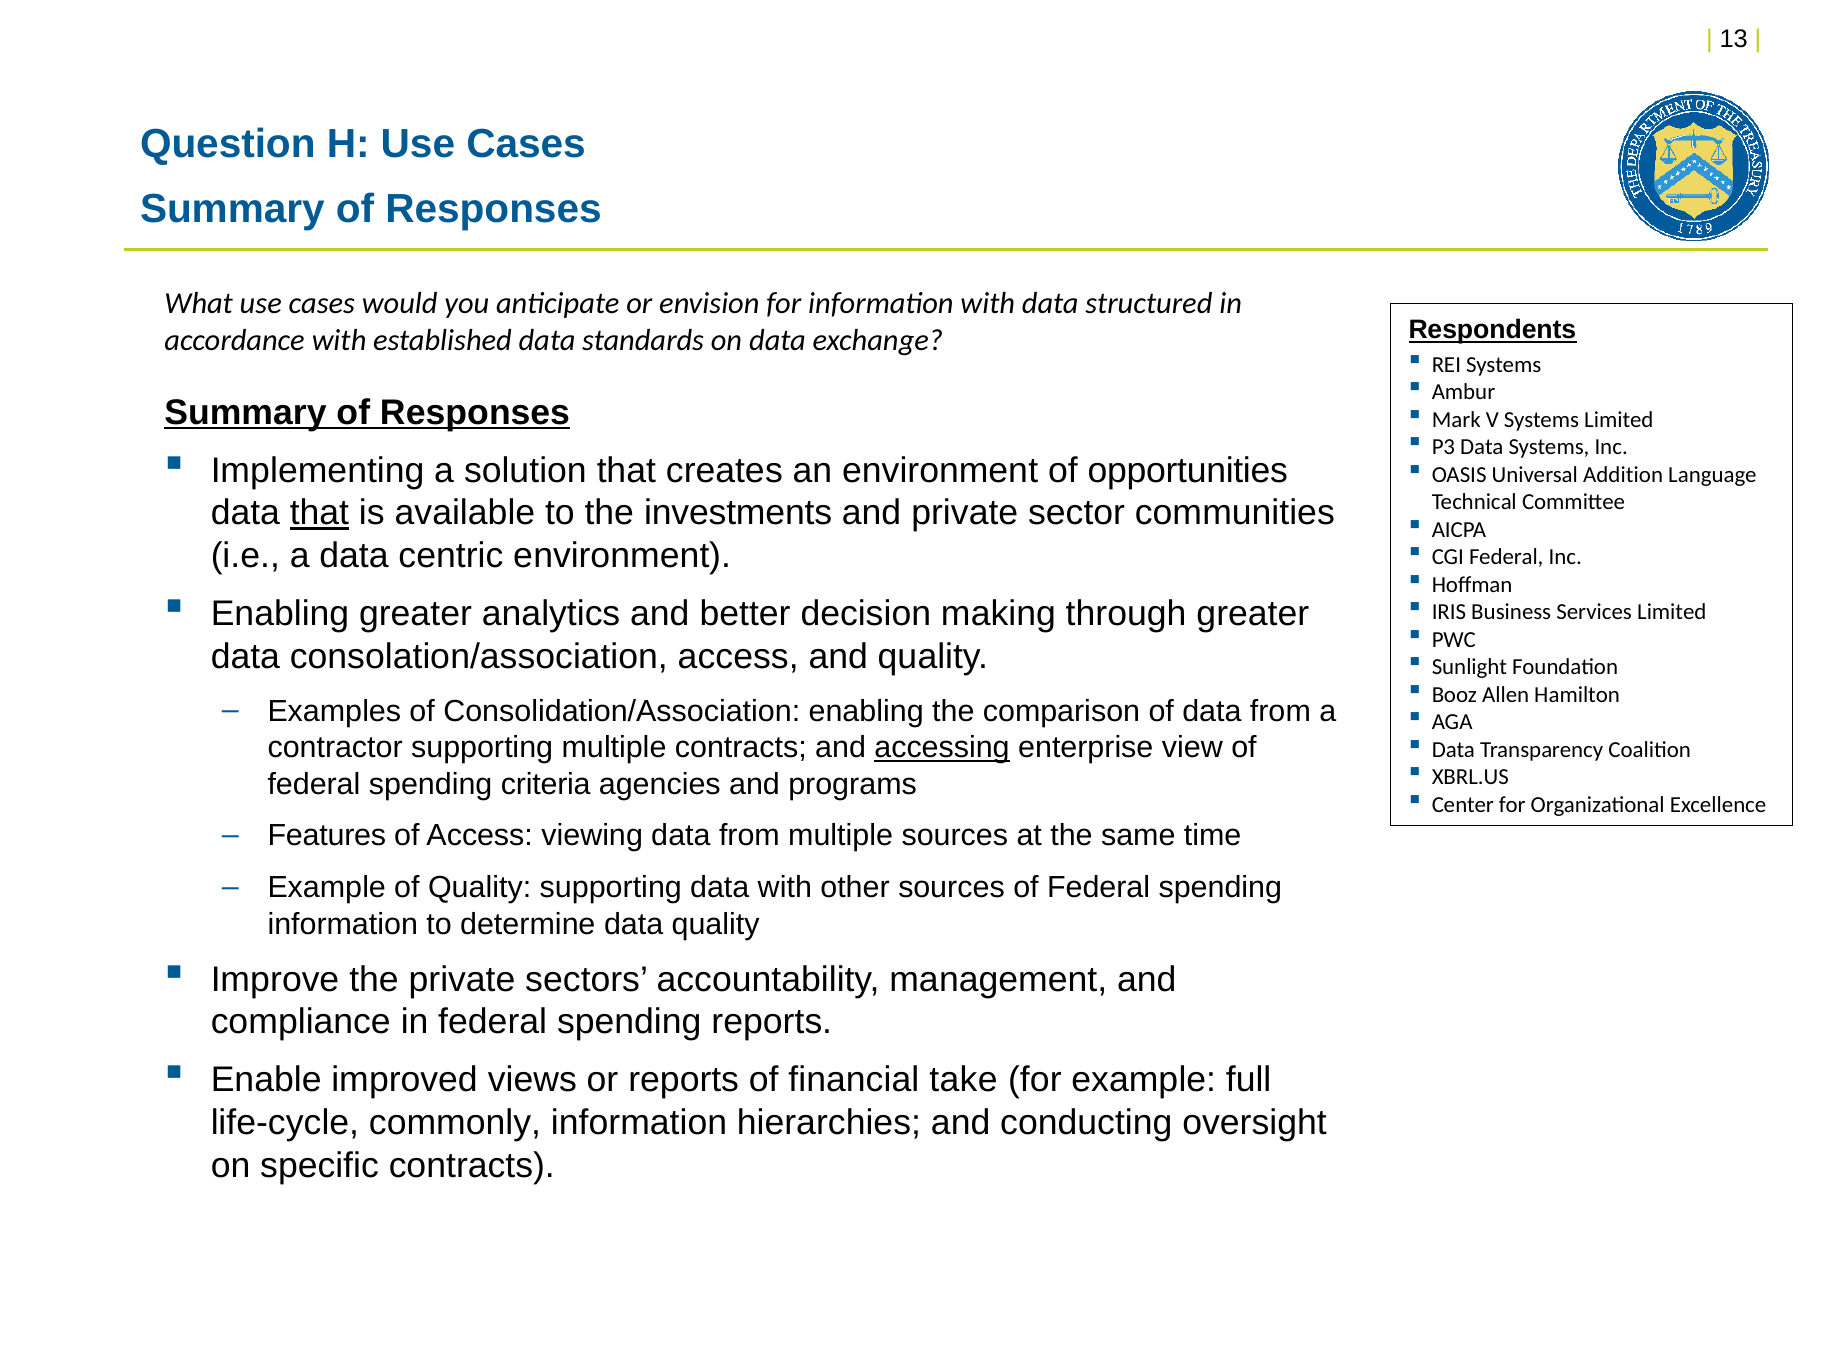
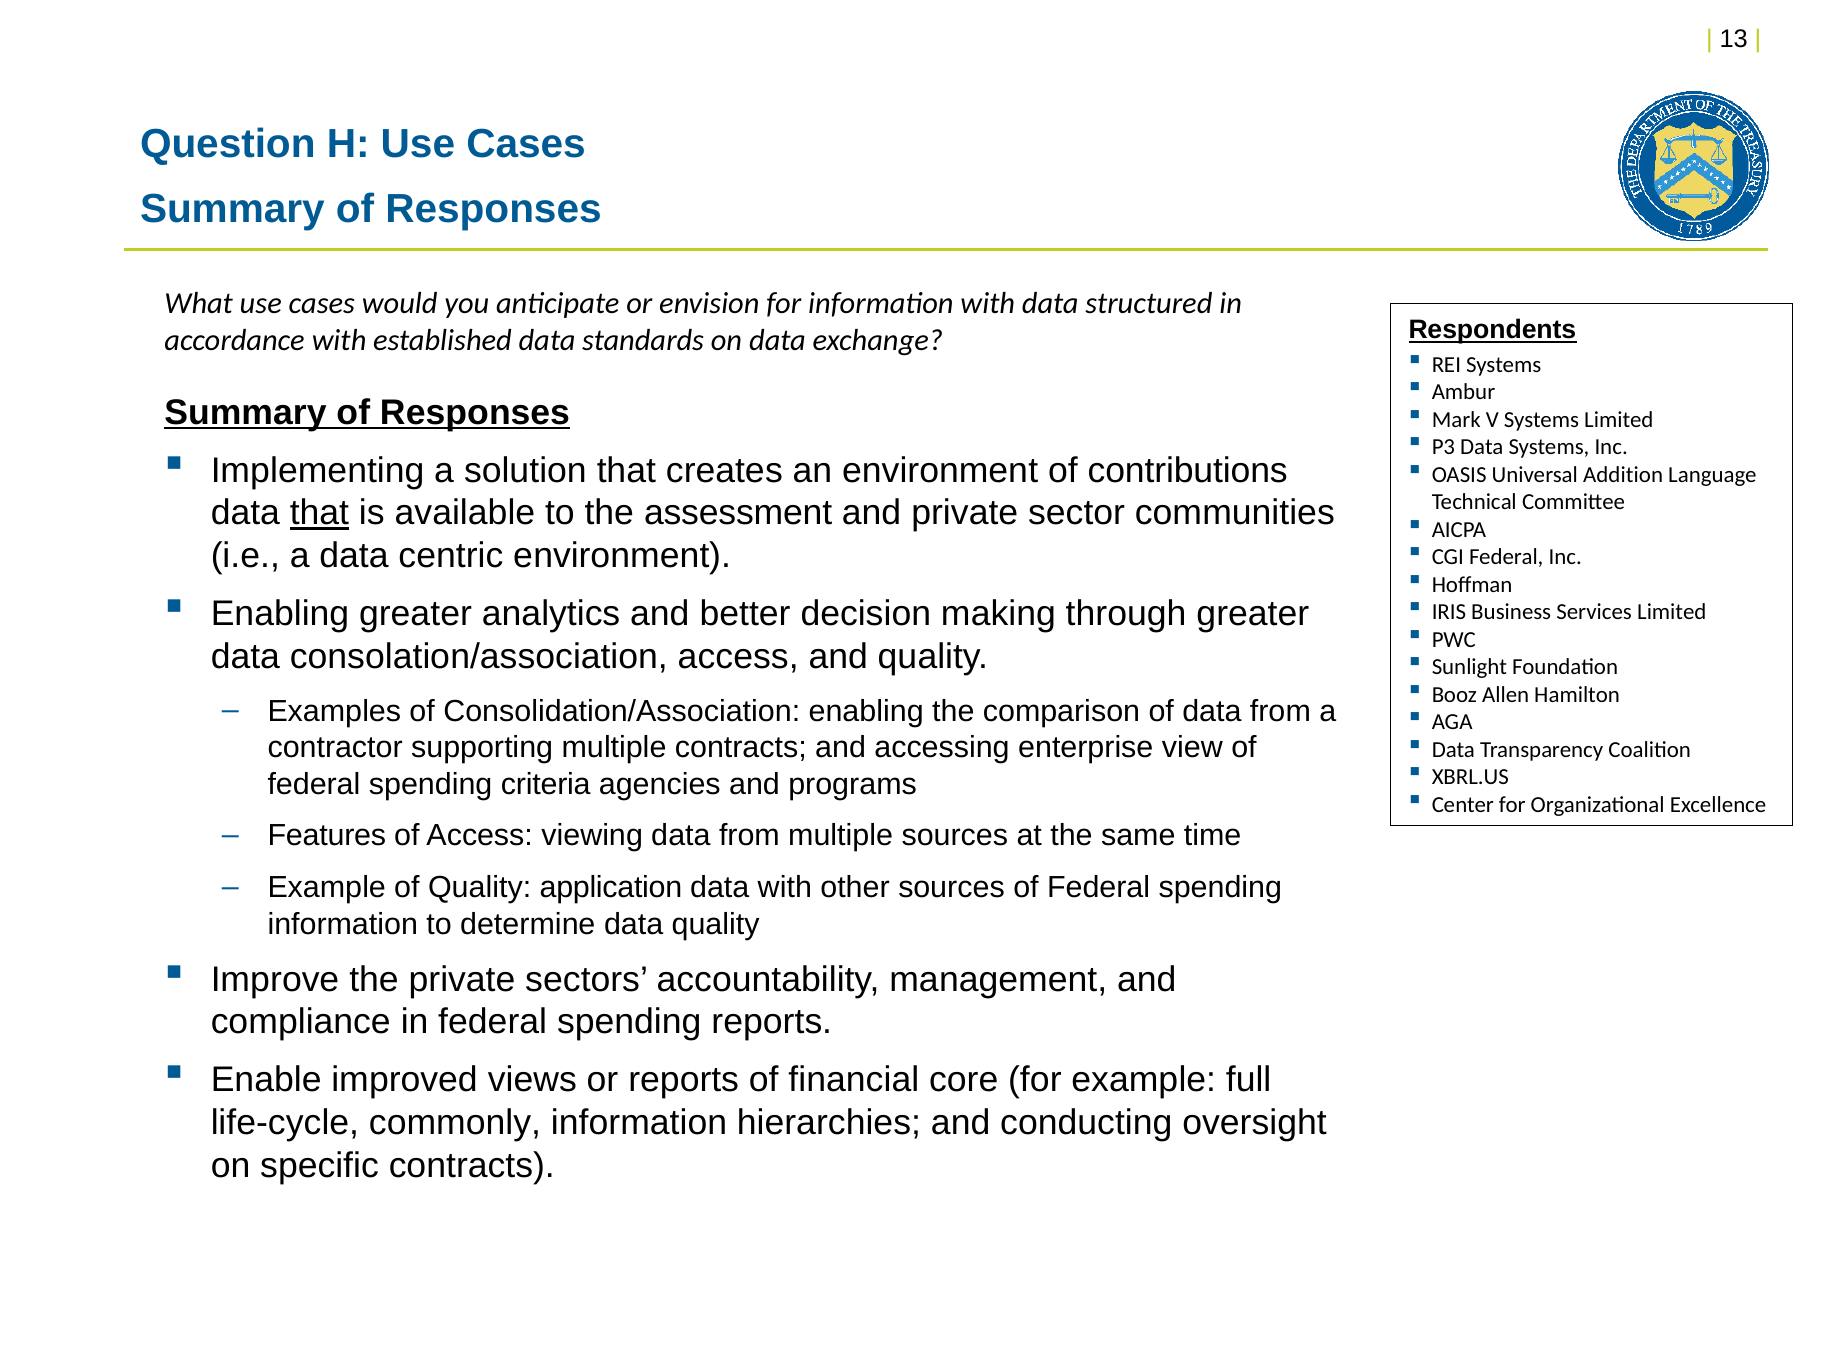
opportunities: opportunities -> contributions (1188, 471)
investments: investments -> assessment (738, 513)
accessing underline: present -> none (942, 748)
Quality supporting: supporting -> application (611, 888)
take: take -> core (964, 1081)
